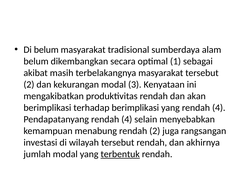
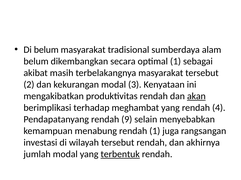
akan underline: none -> present (196, 96)
terhadap berimplikasi: berimplikasi -> meghambat (135, 108)
Pendapatanyang rendah 4: 4 -> 9 (127, 120)
rendah 2: 2 -> 1 (155, 131)
